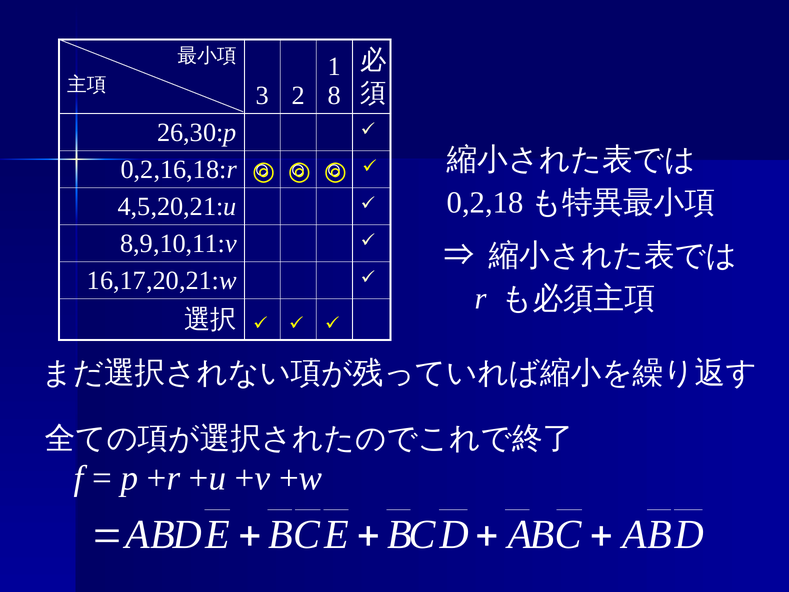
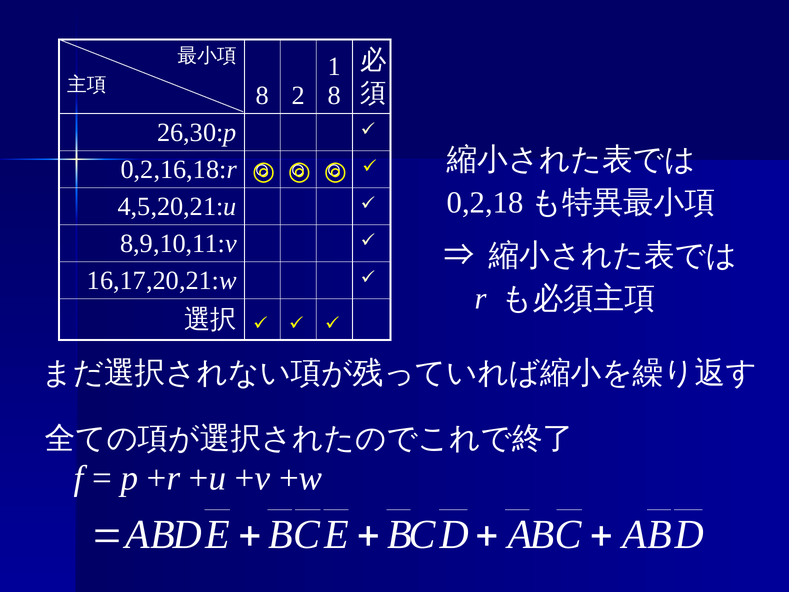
3: 3 -> 8 (262, 95)
